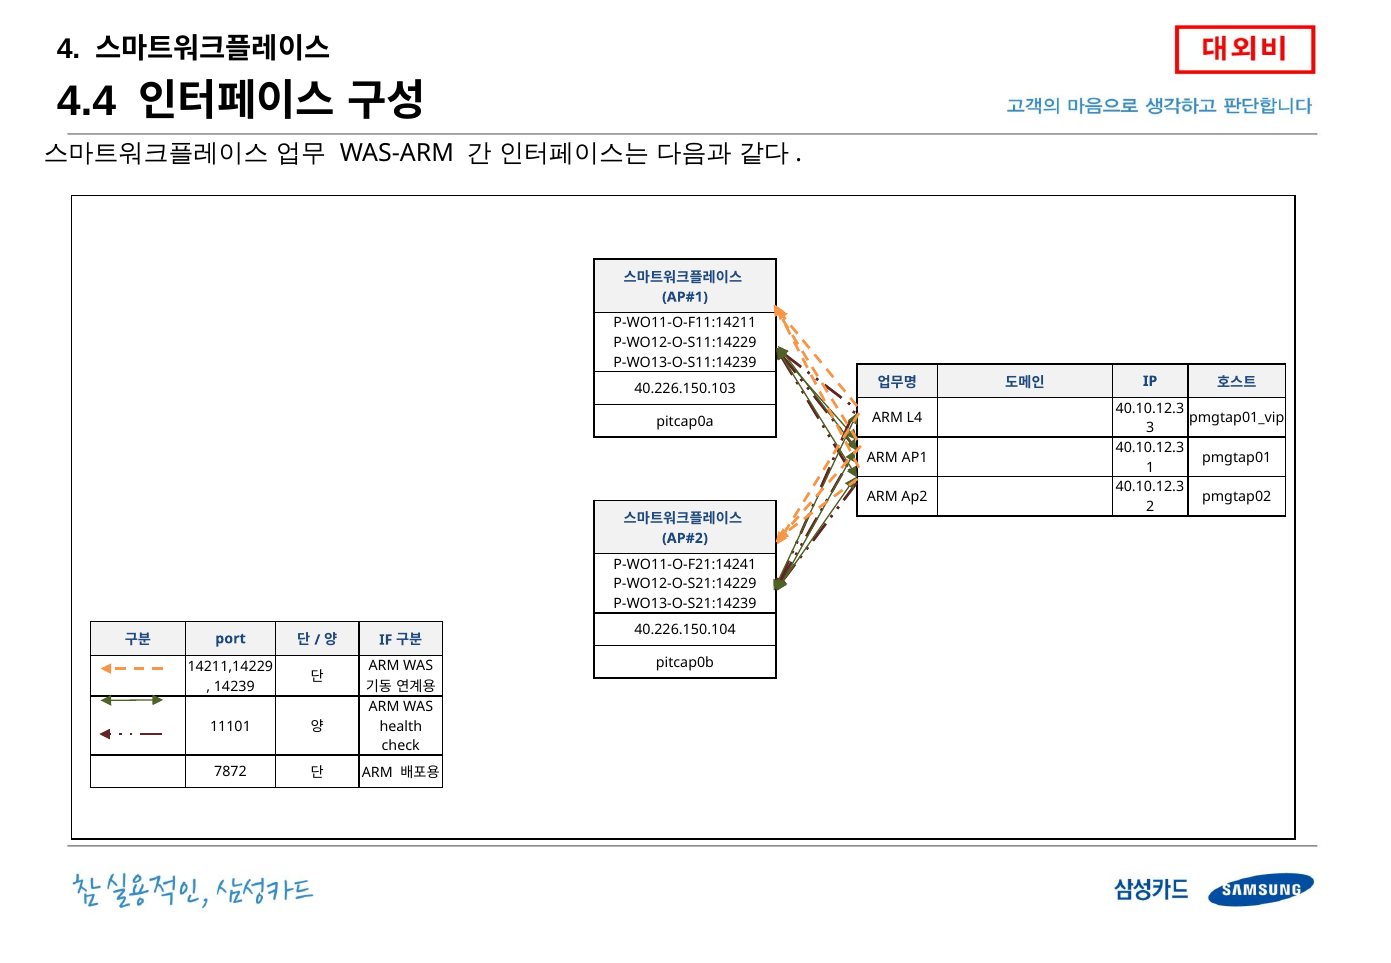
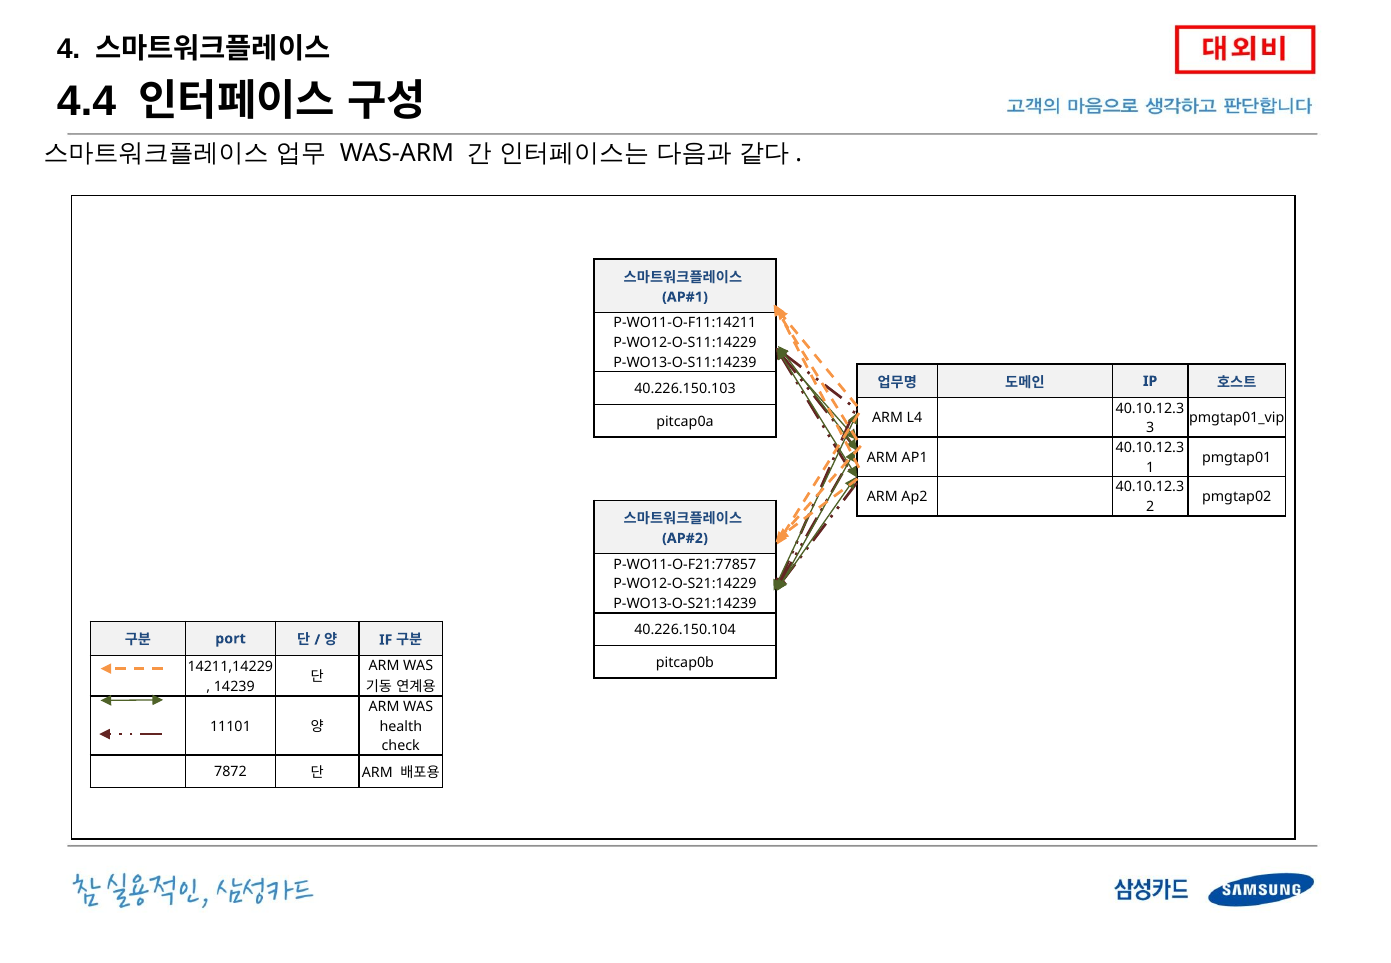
P-WO11-O-F21:14241: P-WO11-O-F21:14241 -> P-WO11-O-F21:77857 (685, 564)
